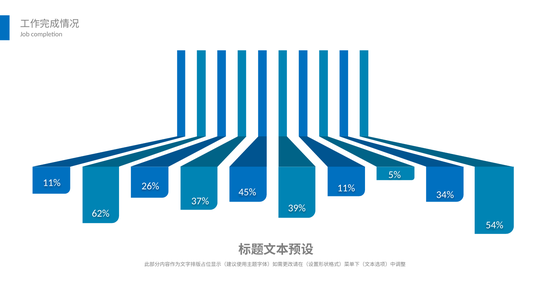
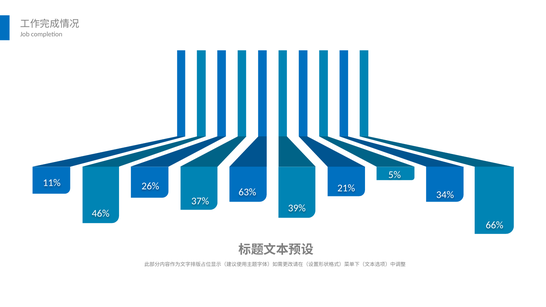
11%: 11% -> 21% (346, 188)
45%: 45% -> 63% (247, 192)
62%: 62% -> 46% (101, 213)
54%: 54% -> 66% (495, 225)
